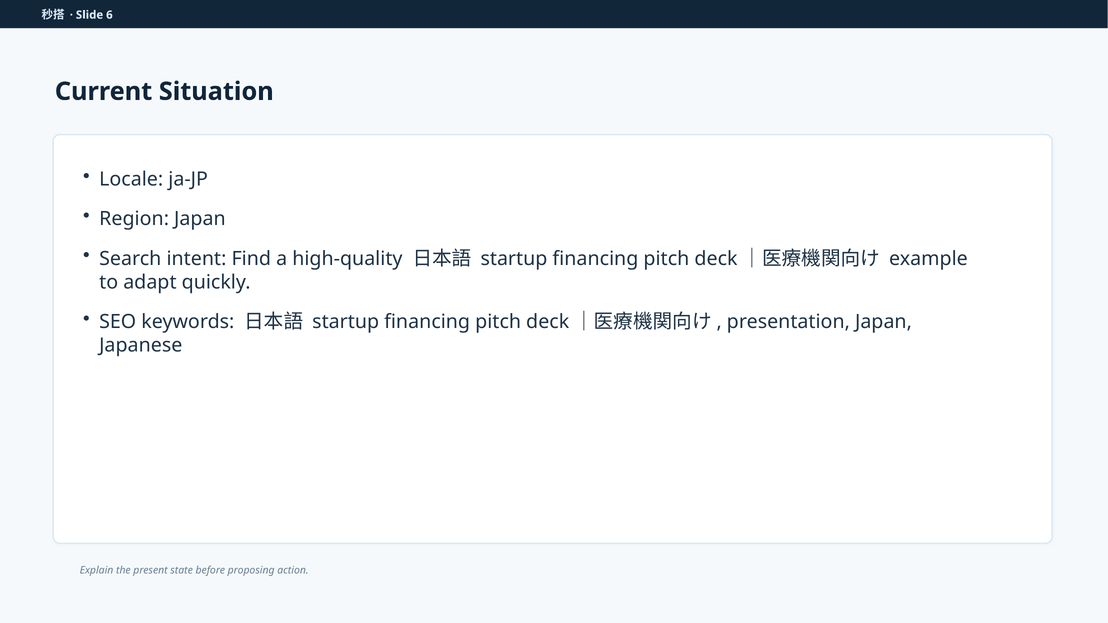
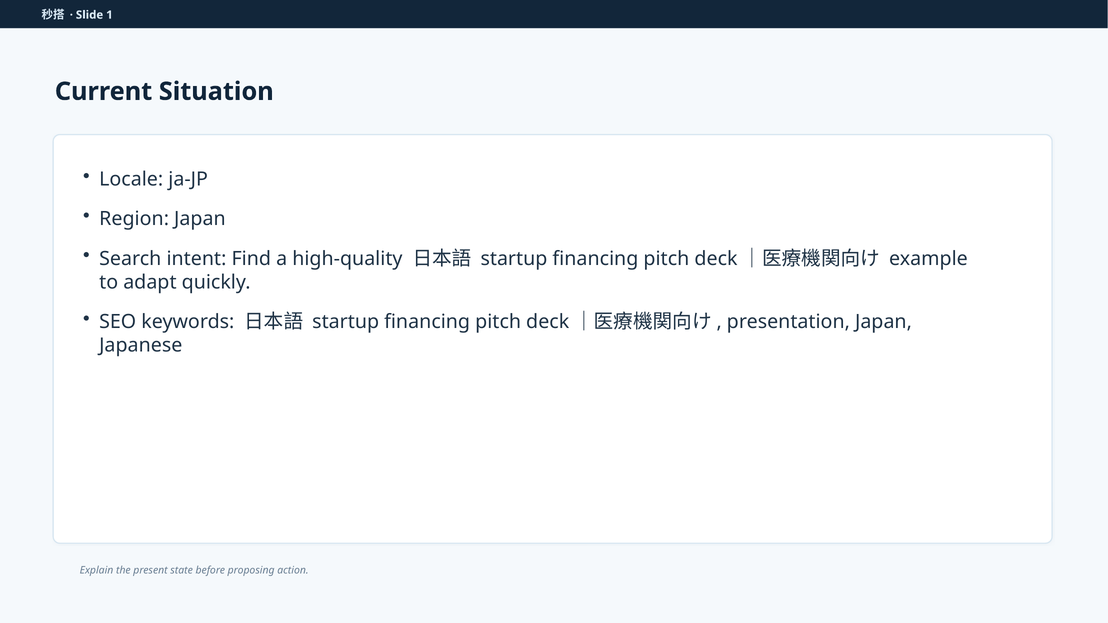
6: 6 -> 1 (109, 15)
